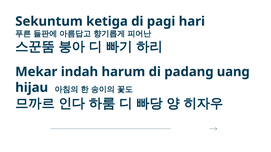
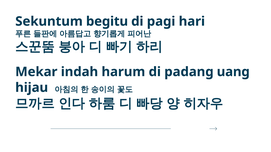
ketiga: ketiga -> begitu (107, 21)
